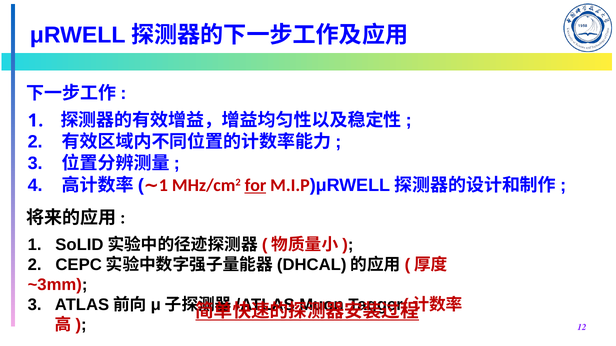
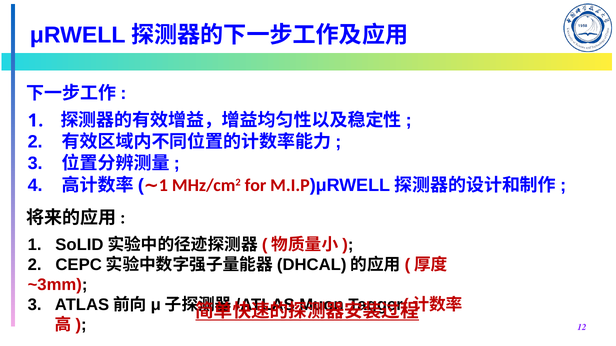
for underline: present -> none (255, 185)
